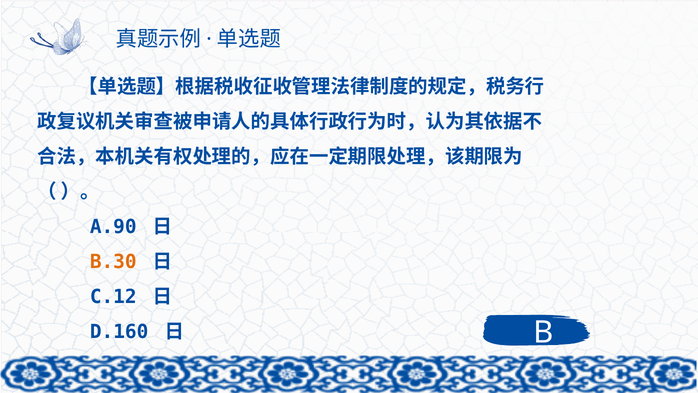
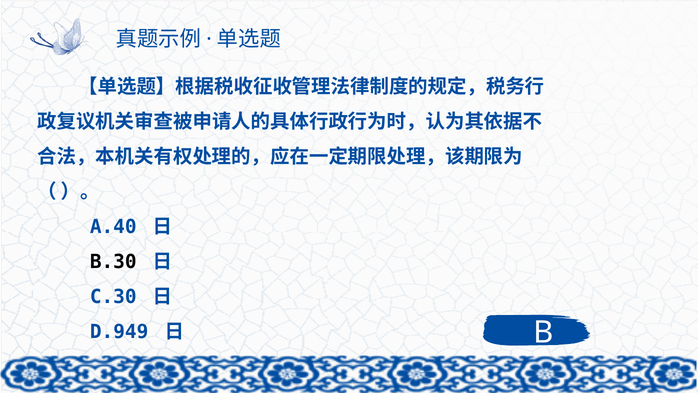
A.90: A.90 -> A.40 (113, 227)
B.30 colour: orange -> black (113, 262)
C.12: C.12 -> C.30 (113, 296)
D.160: D.160 -> D.949 (119, 331)
